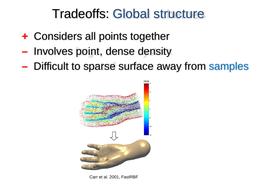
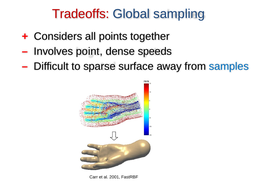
Tradeoffs colour: black -> red (81, 14)
structure: structure -> sampling (179, 14)
density: density -> speeds (155, 51)
